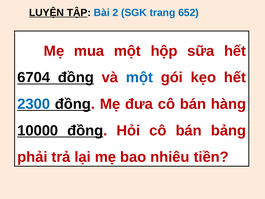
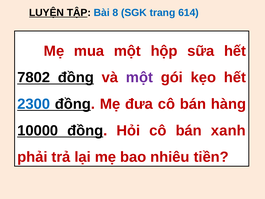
2: 2 -> 8 (115, 13)
652: 652 -> 614 (188, 13)
6704: 6704 -> 7802 (34, 77)
một colour: blue -> purple (139, 77)
bảng: bảng -> xanh (228, 130)
